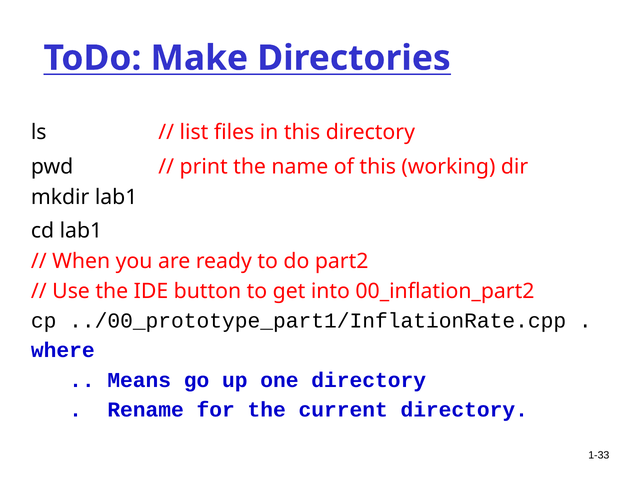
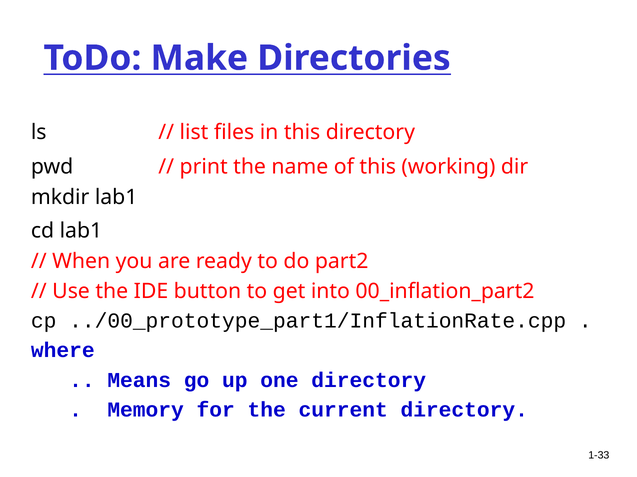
Rename: Rename -> Memory (146, 410)
